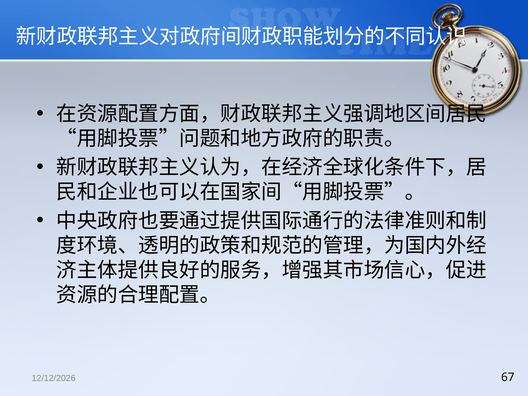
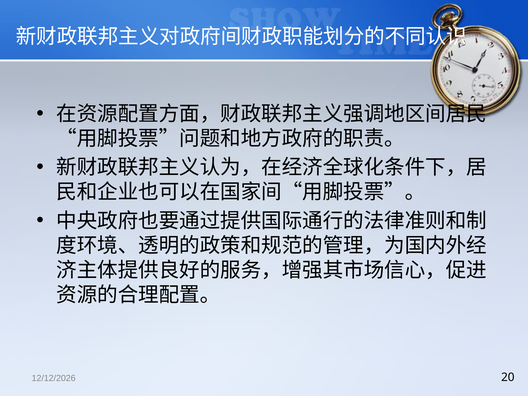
67: 67 -> 20 (508, 377)
